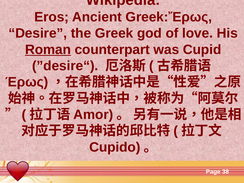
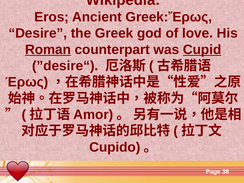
Cupid underline: none -> present (202, 50)
